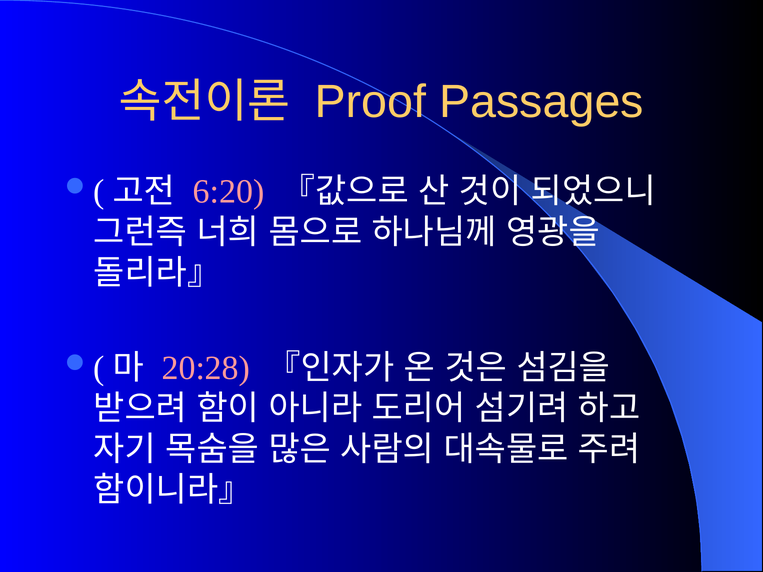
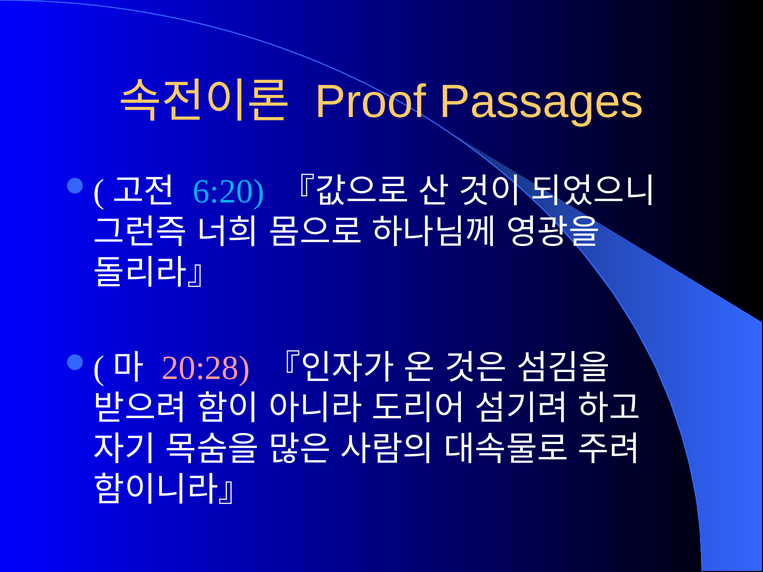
6:20 colour: pink -> light blue (229, 192)
